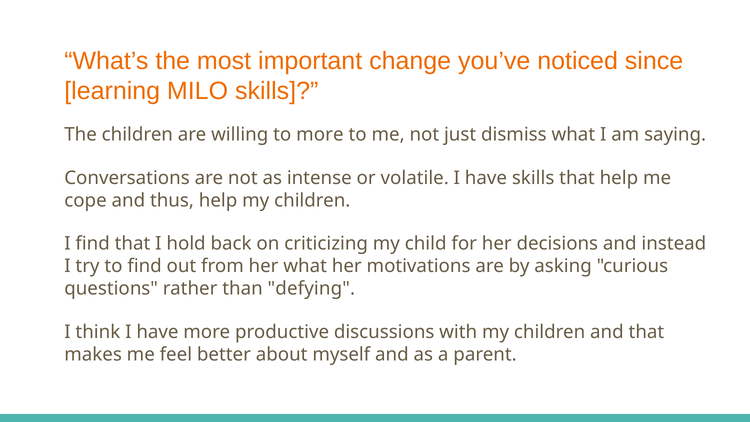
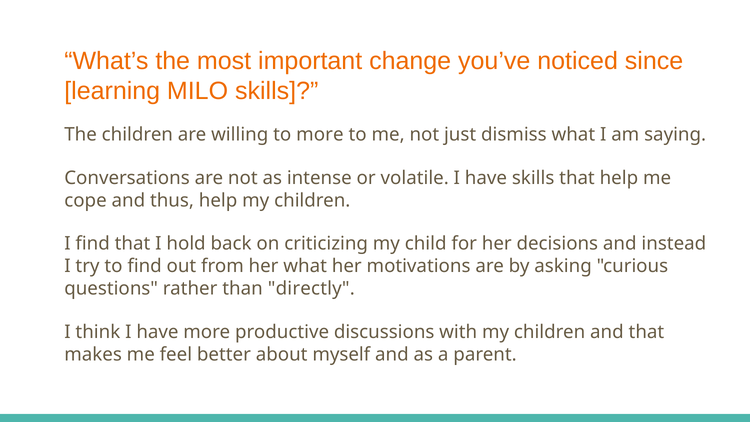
defying: defying -> directly (311, 289)
